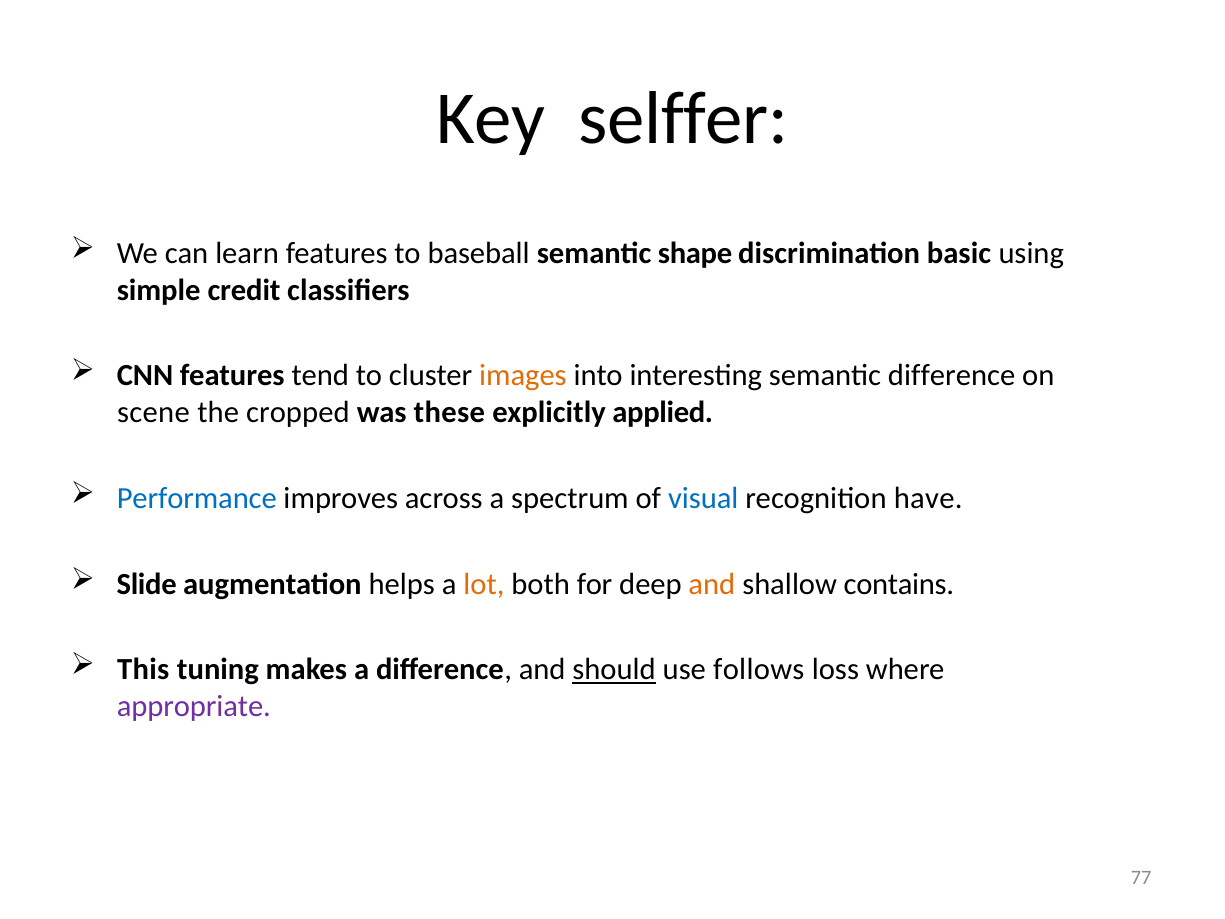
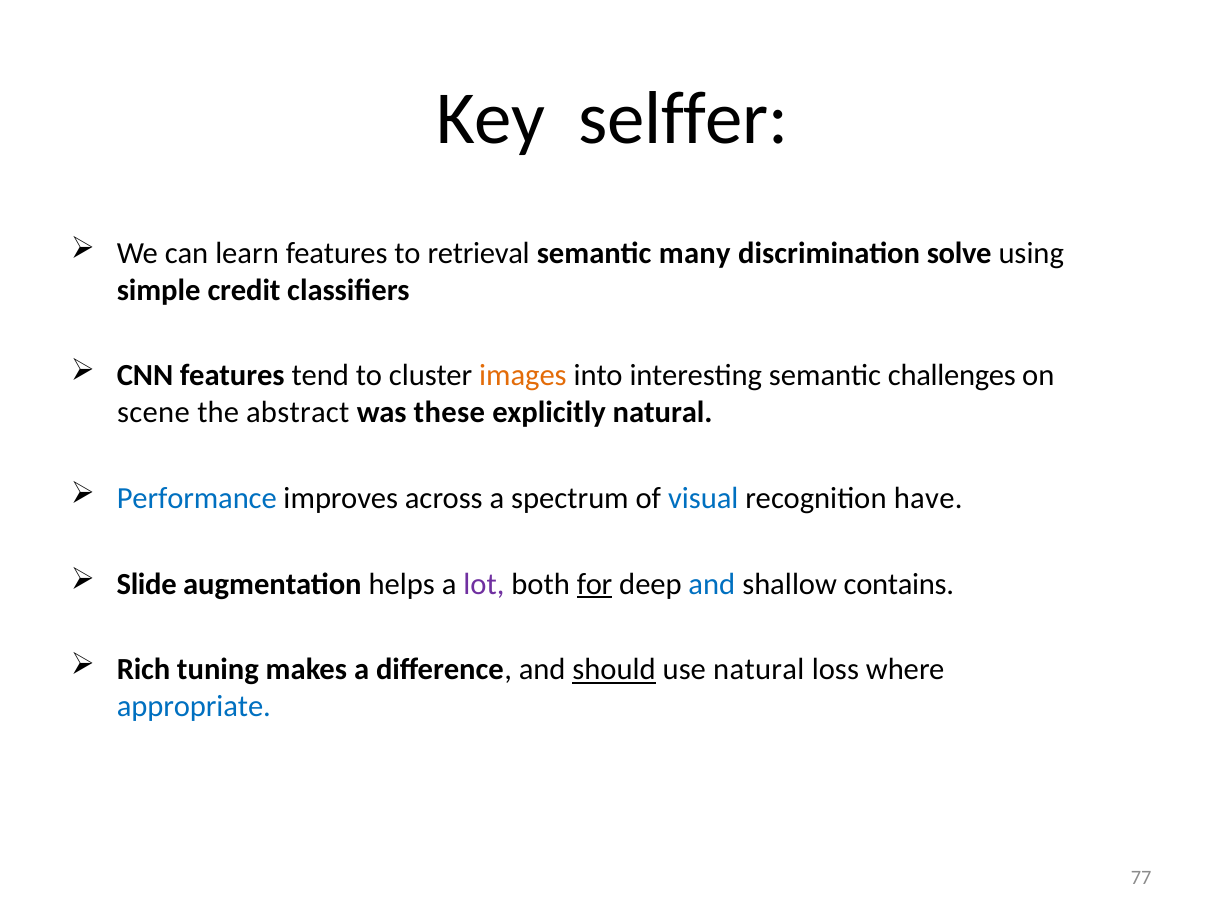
baseball: baseball -> retrieval (479, 253)
shape: shape -> many (695, 253)
basic: basic -> solve (959, 253)
semantic difference: difference -> challenges (952, 376)
cropped: cropped -> abstract (298, 412)
explicitly applied: applied -> natural (663, 412)
lot colour: orange -> purple (484, 584)
for underline: none -> present (595, 584)
and colour: orange -> blue (712, 584)
This: This -> Rich (143, 670)
use follows: follows -> natural (759, 670)
appropriate colour: purple -> blue (194, 706)
